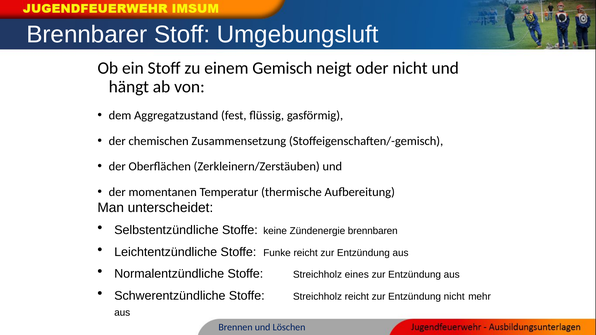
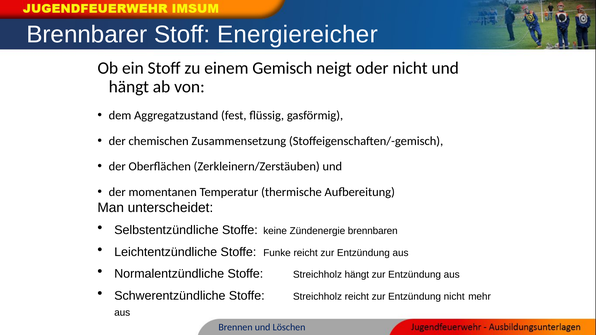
Umgebungsluft: Umgebungsluft -> Energiereicher (297, 35)
Streichholz eines: eines -> hängt (357, 275)
